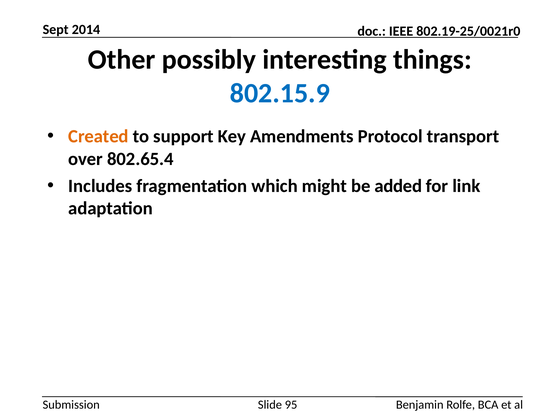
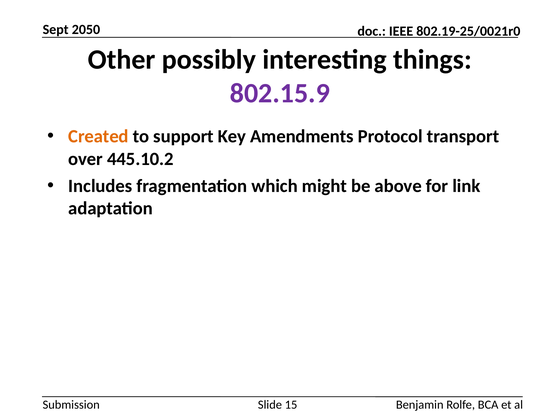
2014: 2014 -> 2050 (86, 30)
802.15.9 colour: blue -> purple (280, 93)
802.65.4: 802.65.4 -> 445.10.2 (140, 159)
added: added -> above (398, 186)
95: 95 -> 15 (291, 405)
